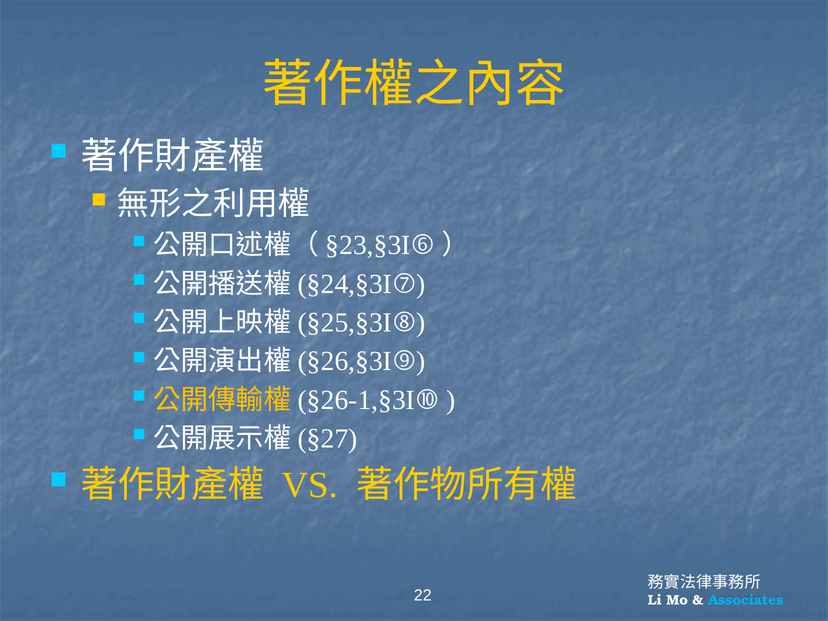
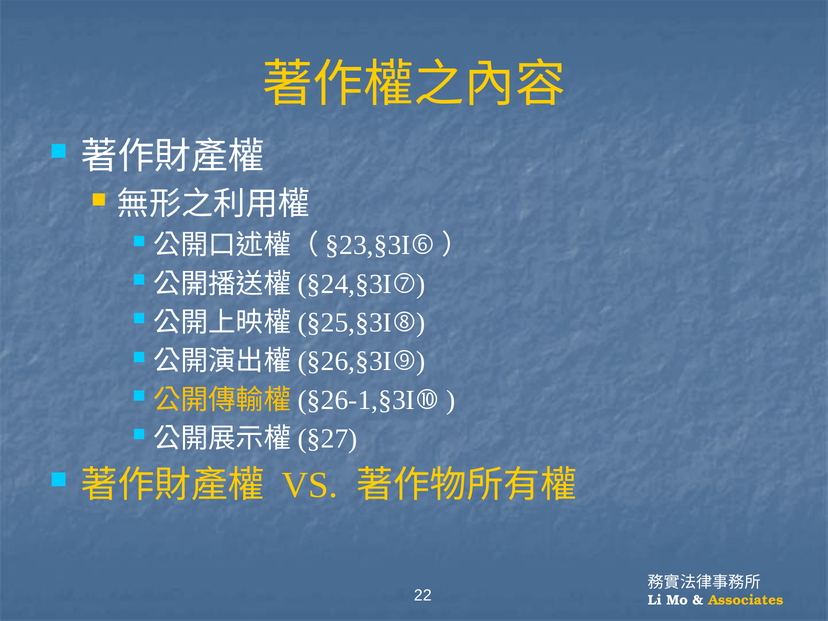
Associates colour: light blue -> yellow (746, 600)
